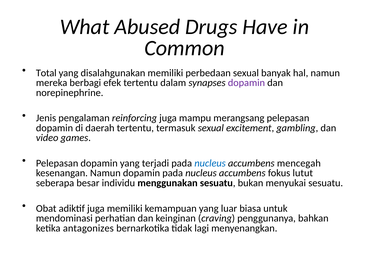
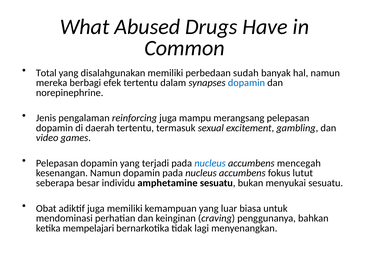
perbedaan sexual: sexual -> sudah (246, 73)
dopamin colour: purple -> blue (246, 83)
menggunakan: menggunakan -> amphetamine (168, 183)
antagonizes: antagonizes -> mempelajari (88, 228)
